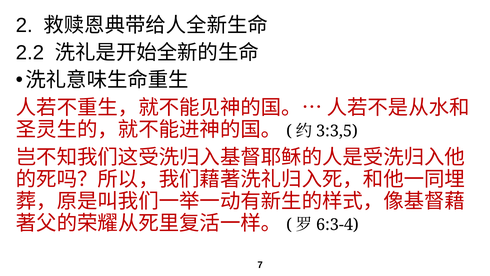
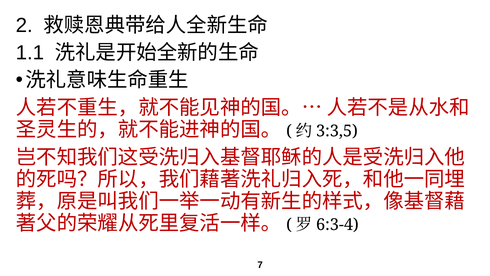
2.2: 2.2 -> 1.1 (30, 53)
